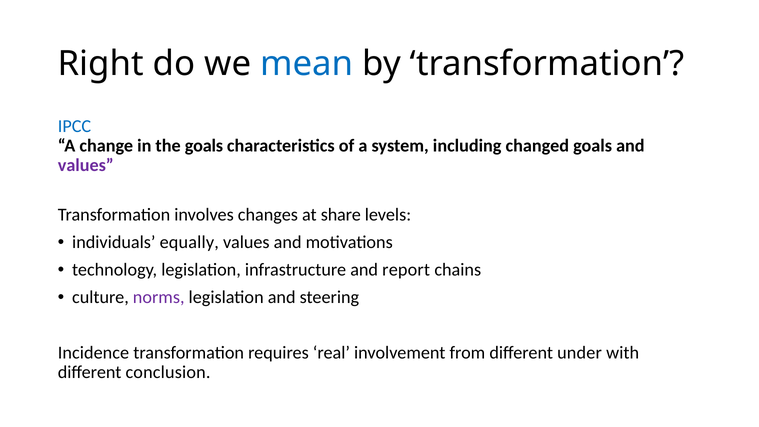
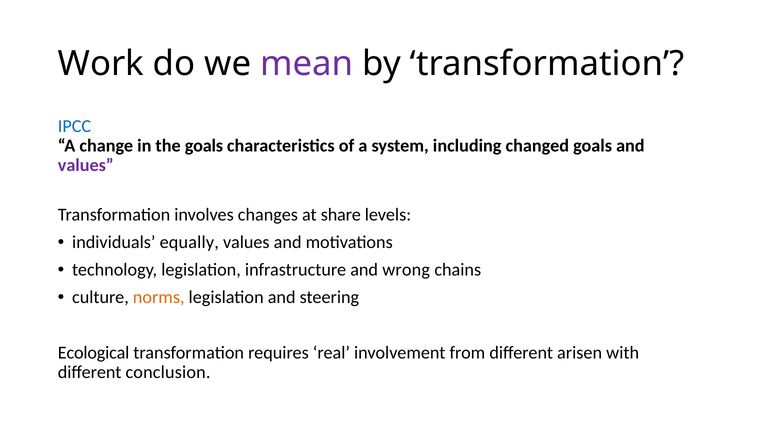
Right: Right -> Work (101, 64)
mean colour: blue -> purple (307, 64)
report: report -> wrong (406, 270)
norms colour: purple -> orange (159, 297)
Incidence: Incidence -> Ecological (94, 353)
under: under -> arisen (580, 353)
